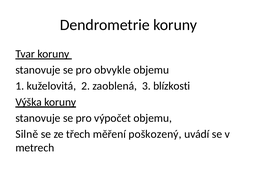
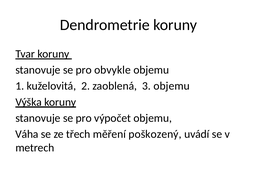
3 blízkosti: blízkosti -> objemu (172, 86)
Silně: Silně -> Váha (27, 134)
